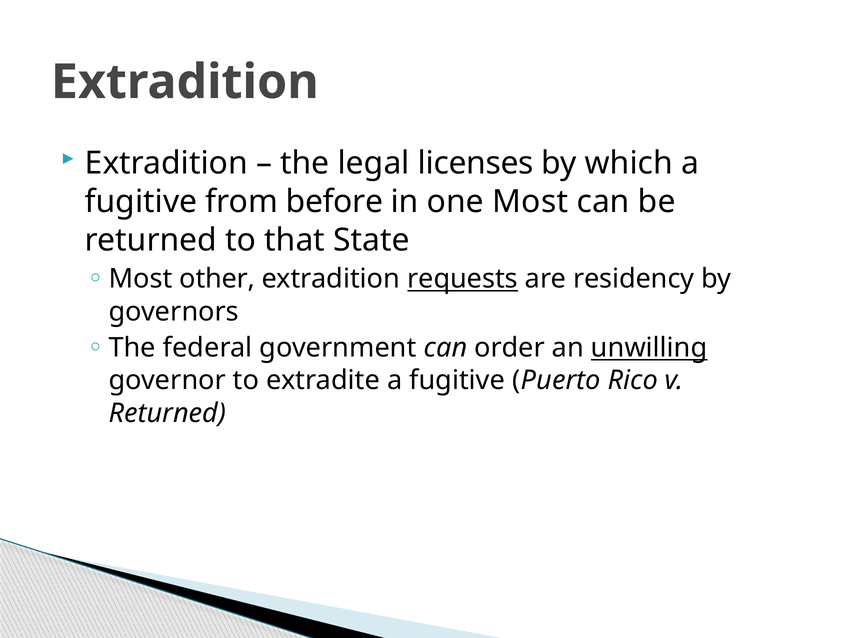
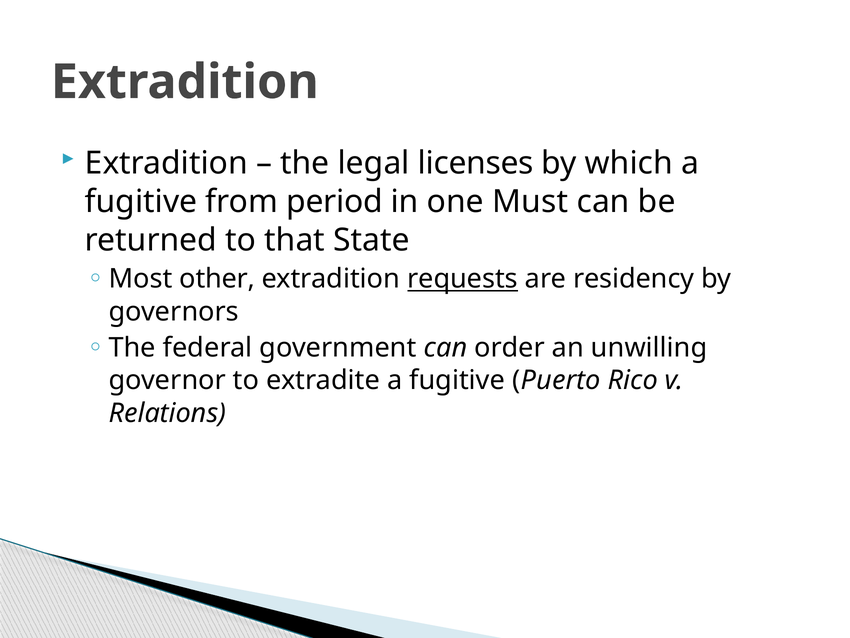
before: before -> period (334, 202)
one Most: Most -> Must (530, 202)
unwilling underline: present -> none (649, 348)
Returned: Returned -> Relations (167, 413)
